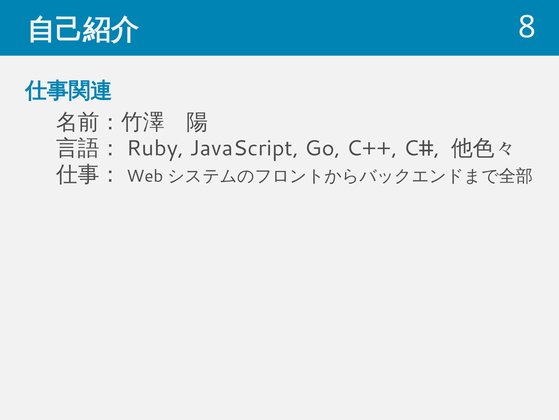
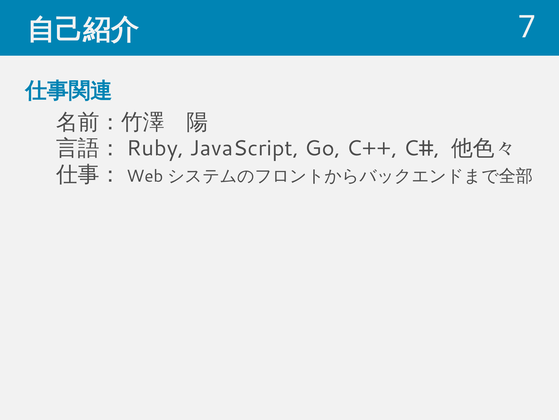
8: 8 -> 7 (527, 27)
